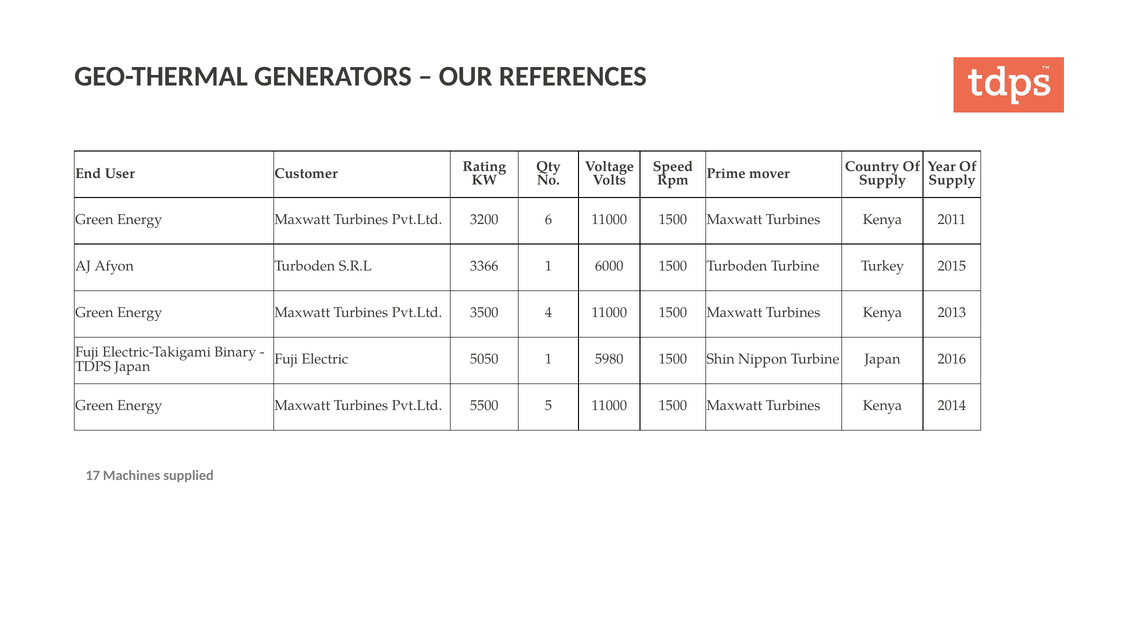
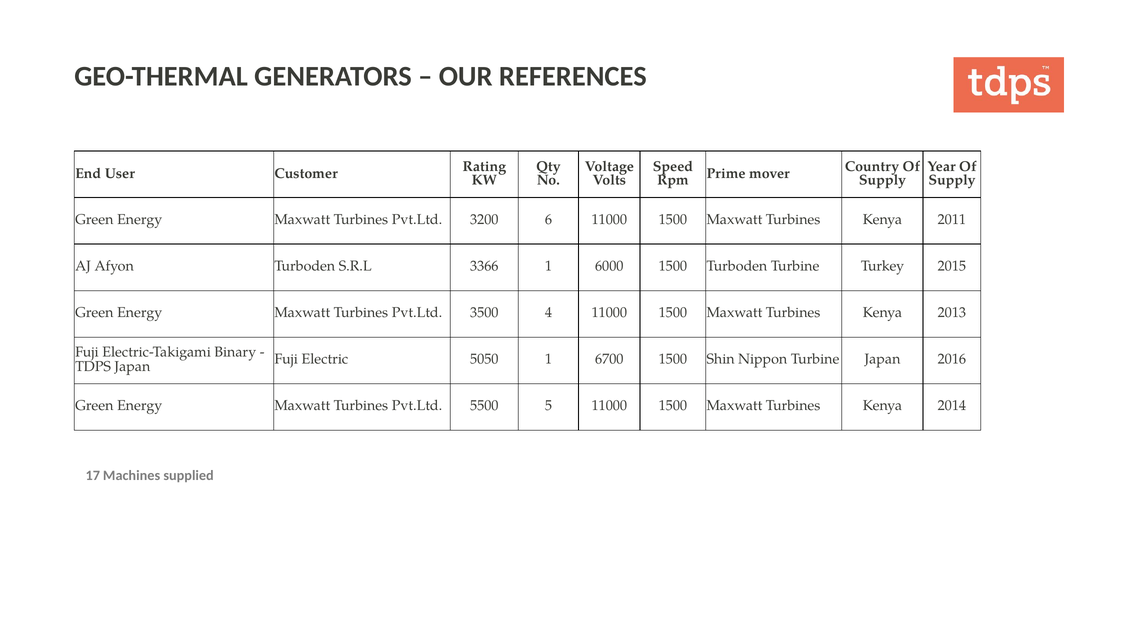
5980: 5980 -> 6700 (609, 360)
